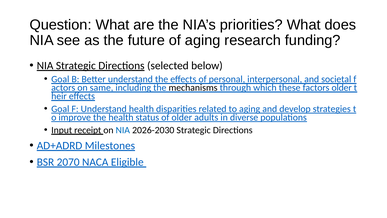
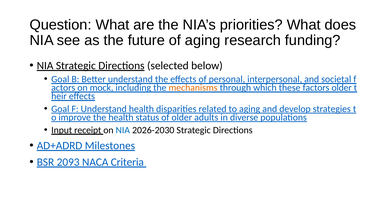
same: same -> mock (102, 88)
mechanisms colour: black -> orange (193, 88)
2070: 2070 -> 2093 (68, 162)
Eligible: Eligible -> Criteria (127, 162)
